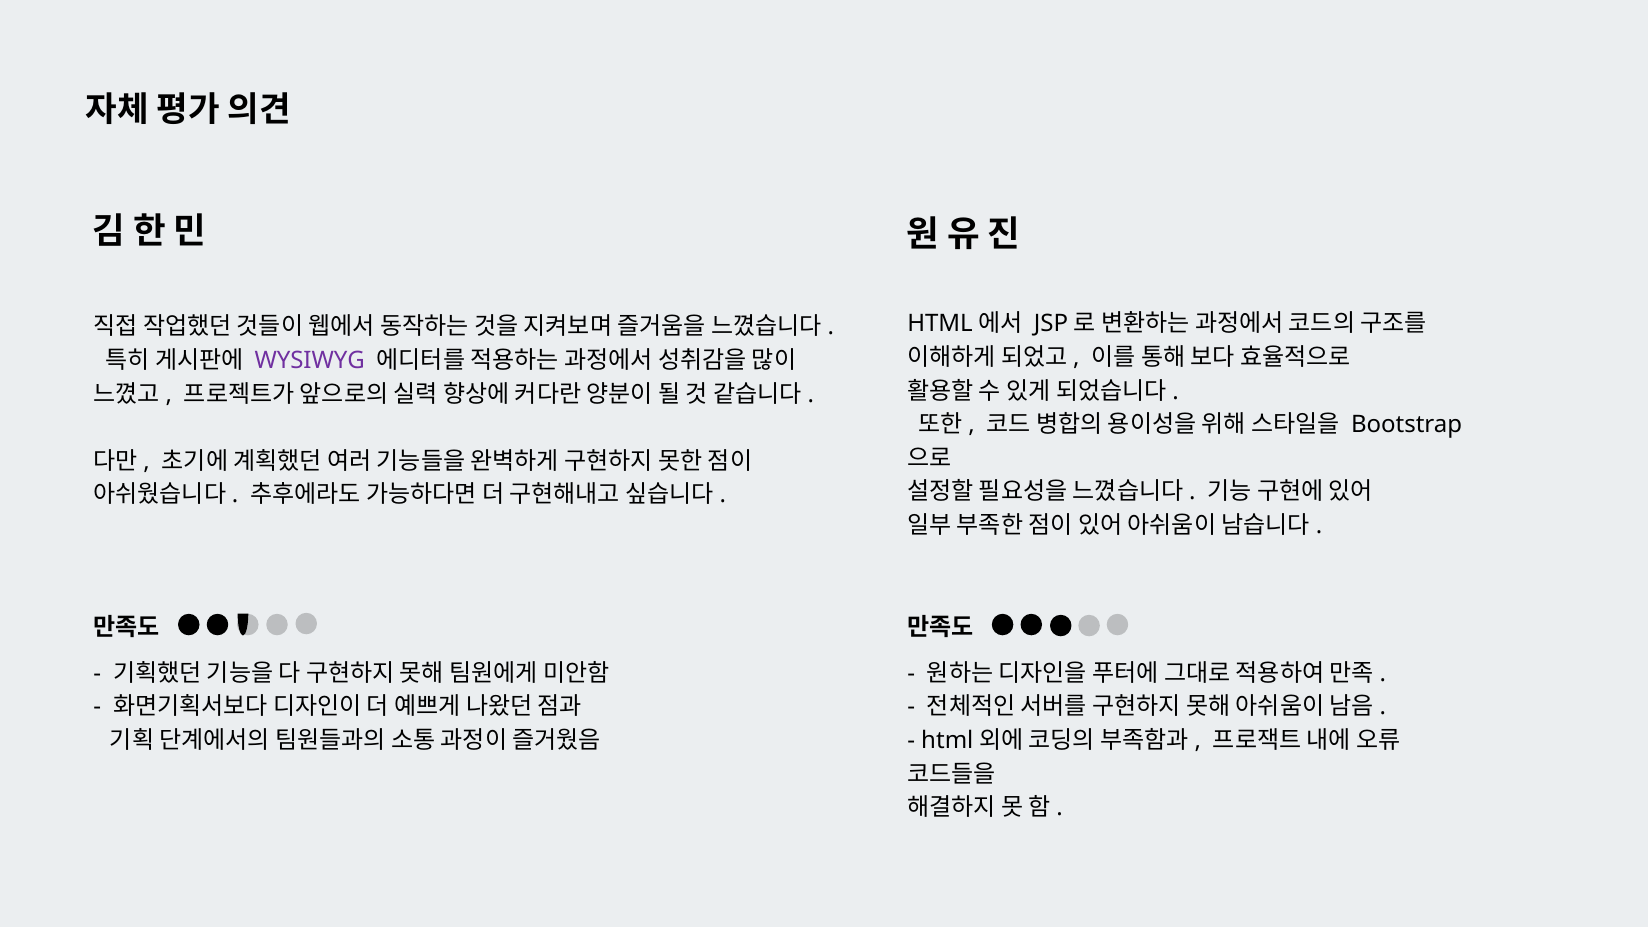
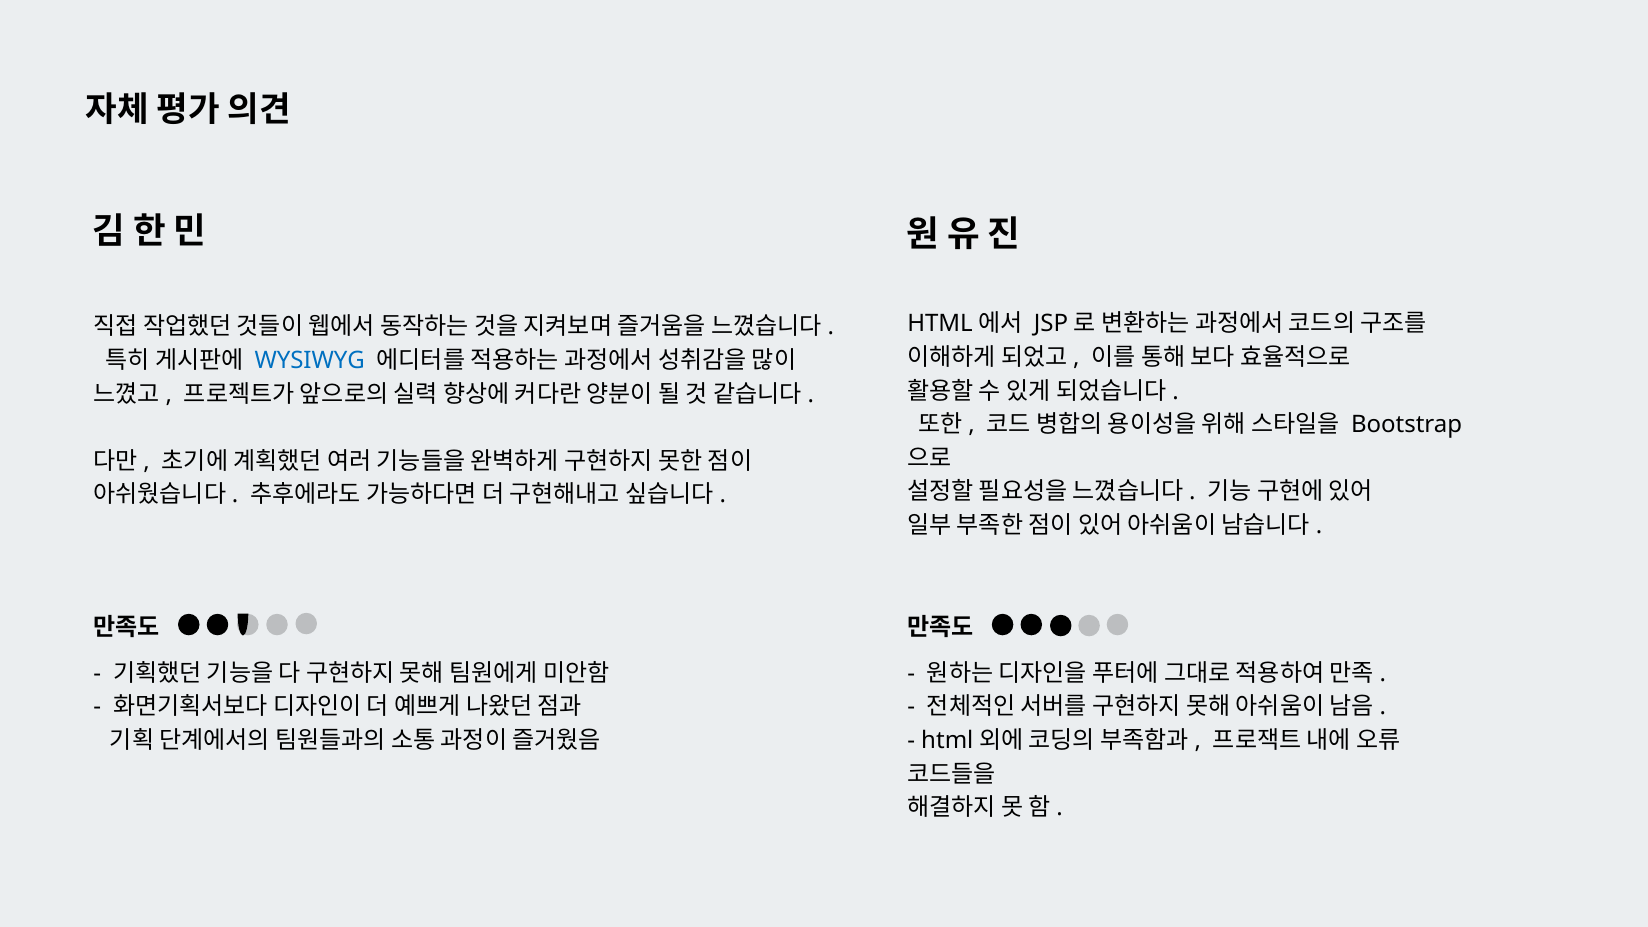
WYSIWYG colour: purple -> blue (310, 360)
